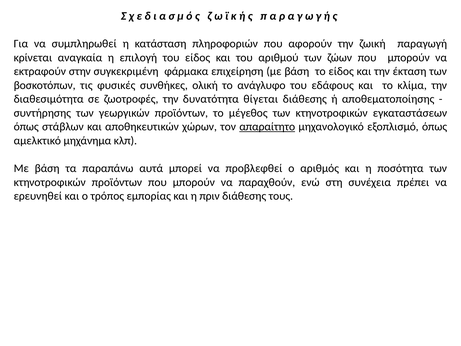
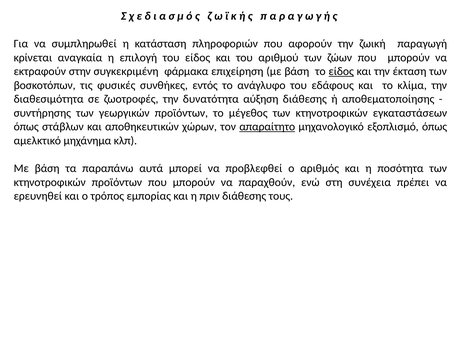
είδος underline: none -> present (341, 71)
ολική: ολική -> εντός (205, 85)
θίγεται: θίγεται -> αύξηση (261, 99)
